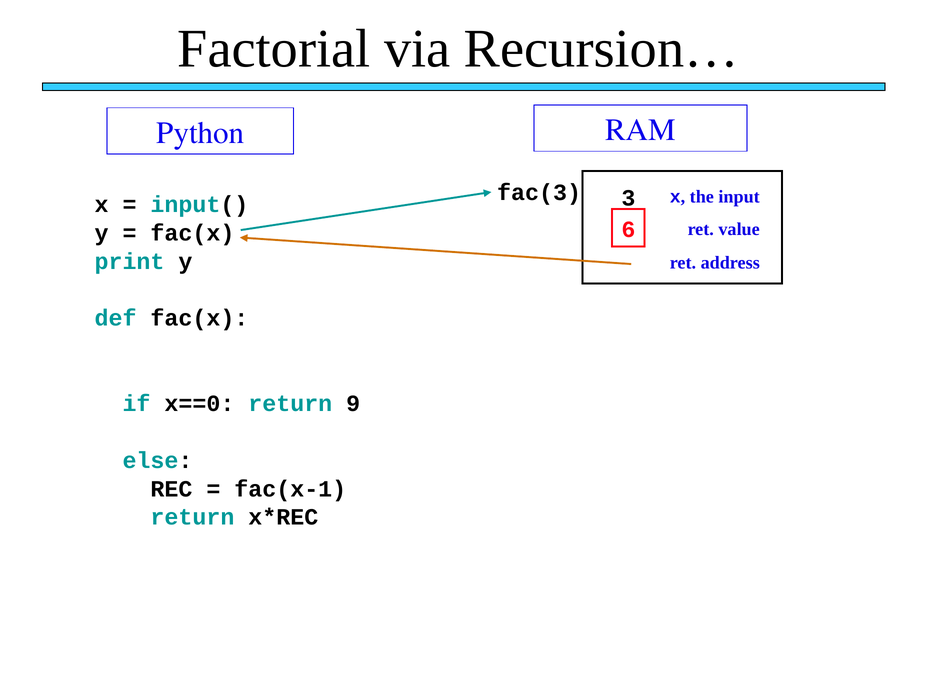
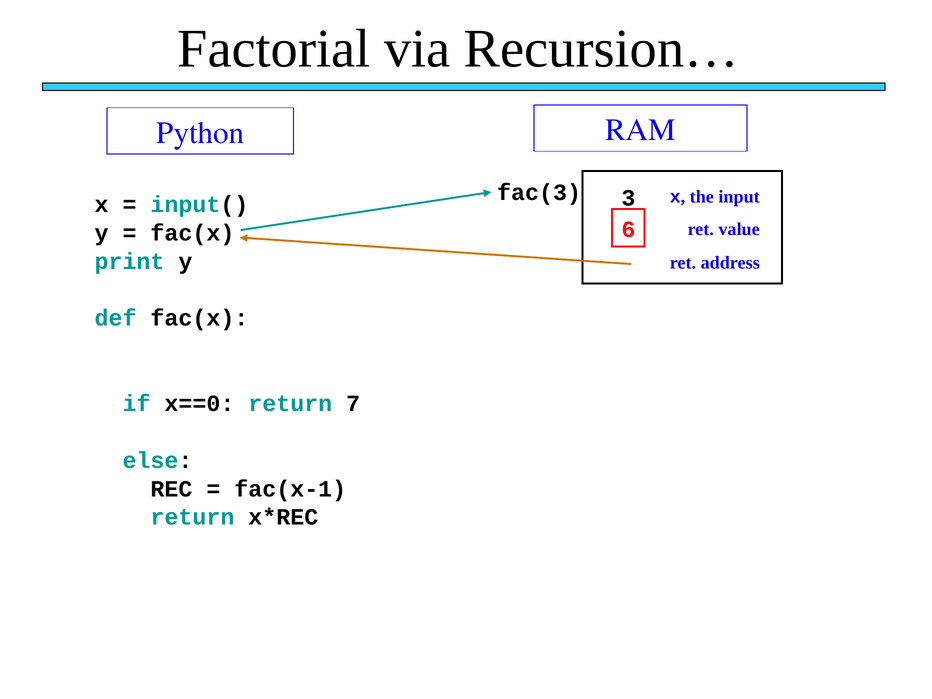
9: 9 -> 7 (353, 404)
